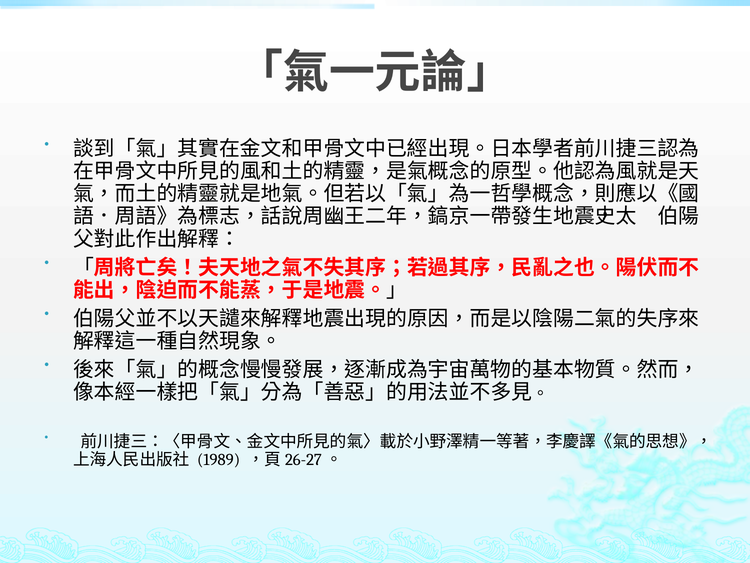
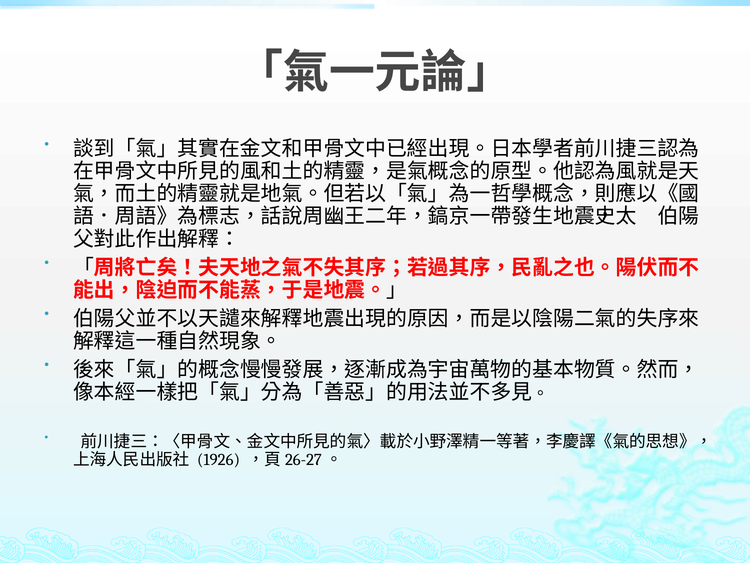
1989: 1989 -> 1926 (219, 459)
